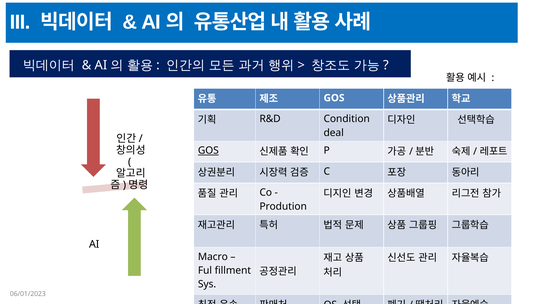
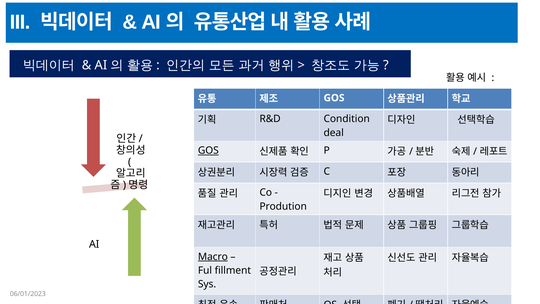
Macro underline: none -> present (213, 256)
